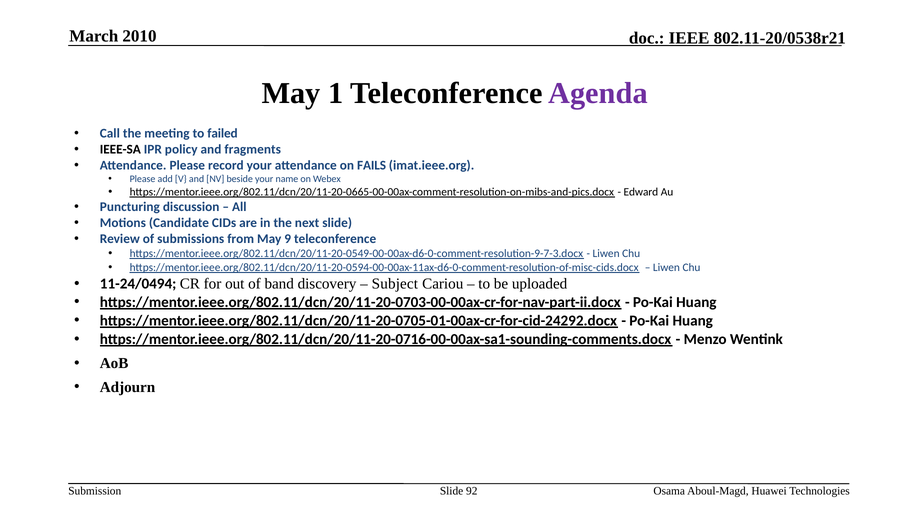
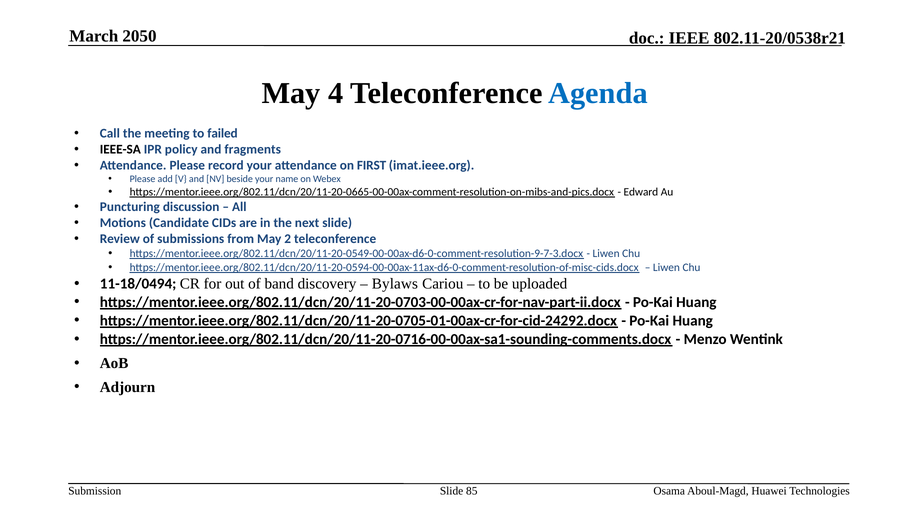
2010: 2010 -> 2050 (139, 36)
1: 1 -> 4 (336, 93)
Agenda colour: purple -> blue (598, 93)
FAILS: FAILS -> FIRST (372, 165)
9: 9 -> 2 (288, 239)
11-24/0494: 11-24/0494 -> 11-18/0494 (138, 284)
Subject: Subject -> Bylaws (395, 284)
92: 92 -> 85 (472, 491)
